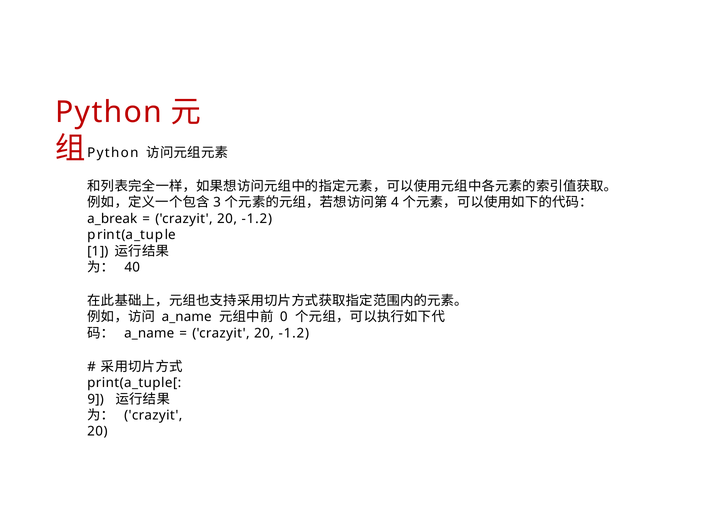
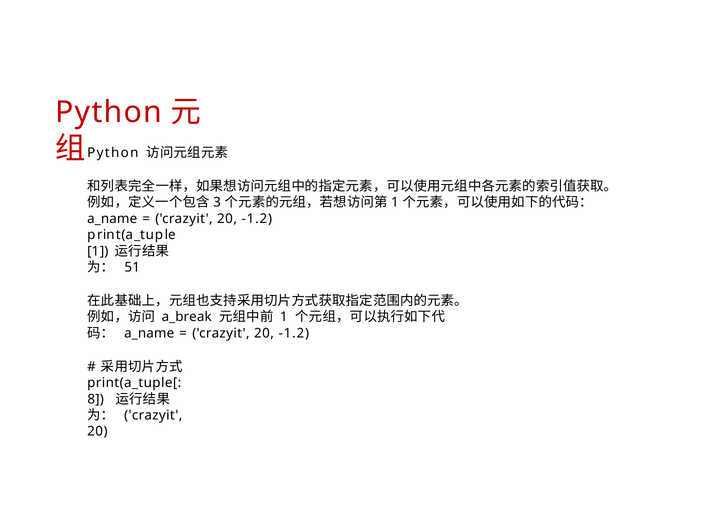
4: 4 -> 1 (395, 202)
a_break: a_break -> a_name (112, 219)
40: 40 -> 51 (132, 267)
a_name: a_name -> a_break (187, 317)
0: 0 -> 1 (284, 317)
9: 9 -> 8 (96, 399)
